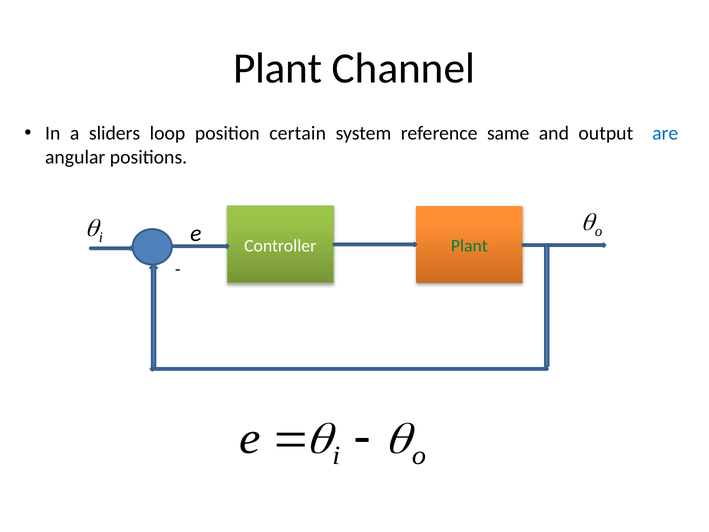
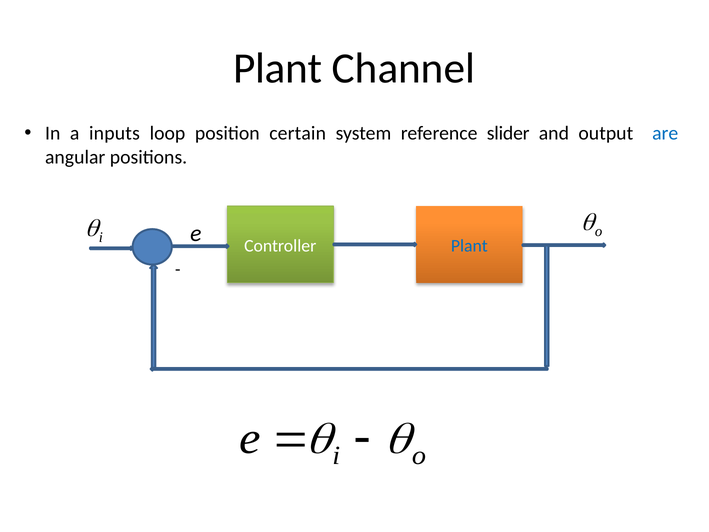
sliders: sliders -> inputs (114, 133)
same: same -> slider (508, 133)
Plant colour: green -> blue (469, 246)
